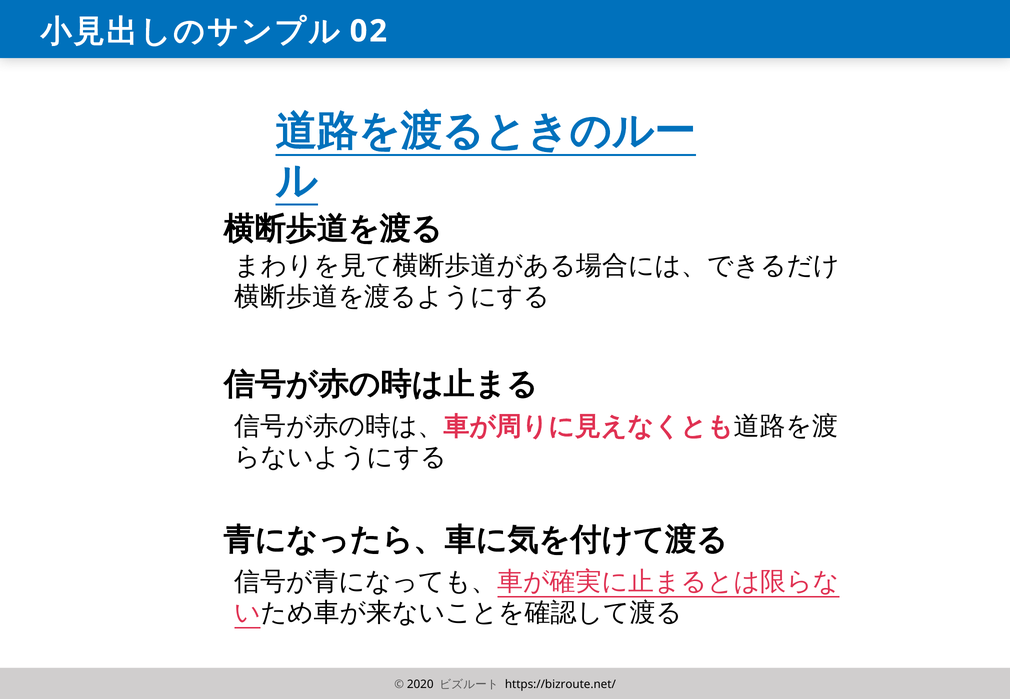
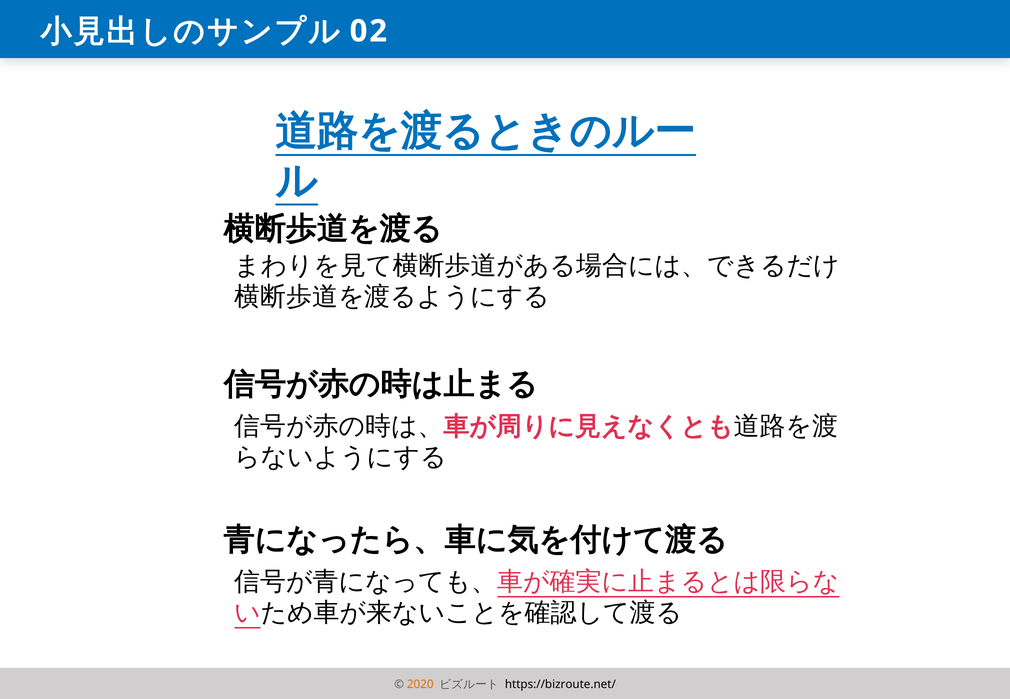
2020 colour: black -> orange (420, 684)
